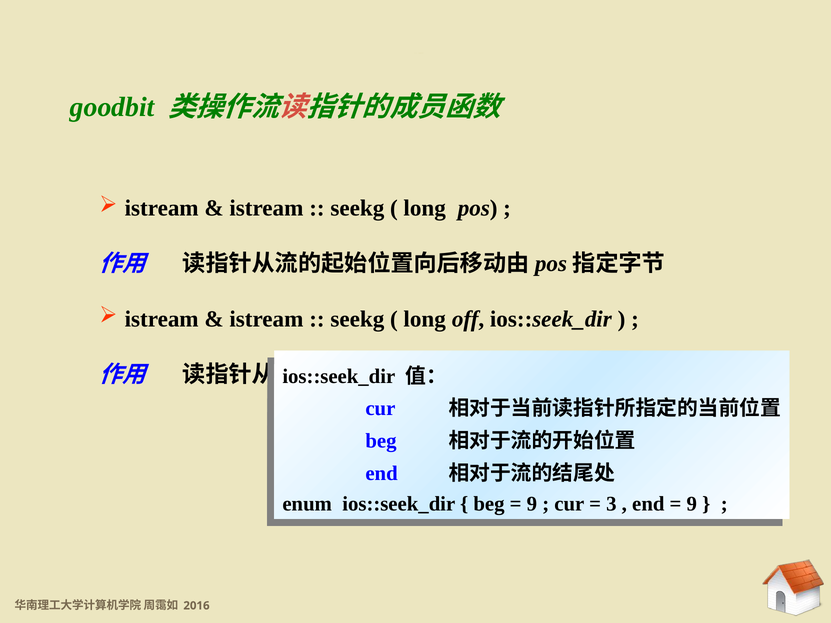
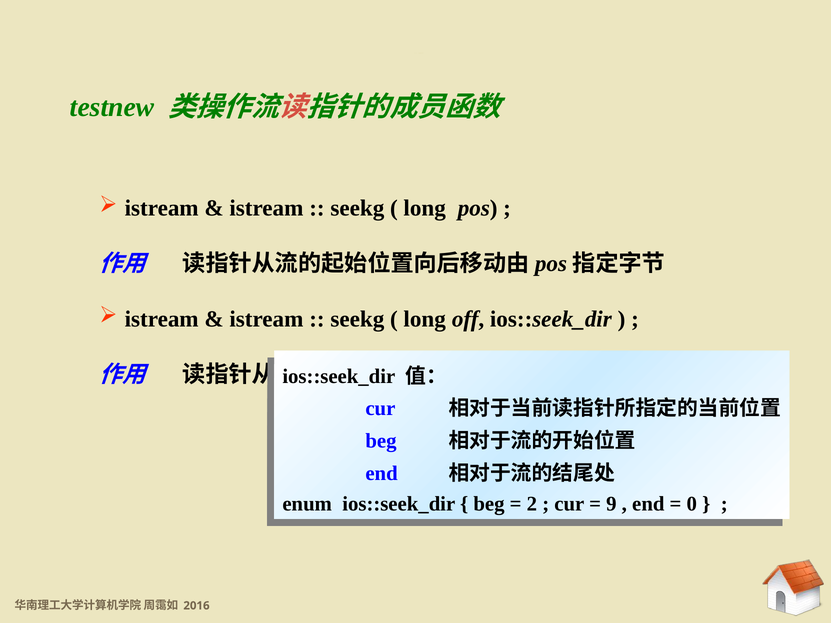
goodbit: goodbit -> testnew (112, 107)
9: 9 -> 2 (532, 504)
3: 3 -> 9 (611, 504)
9: 9 -> 0 (692, 504)
